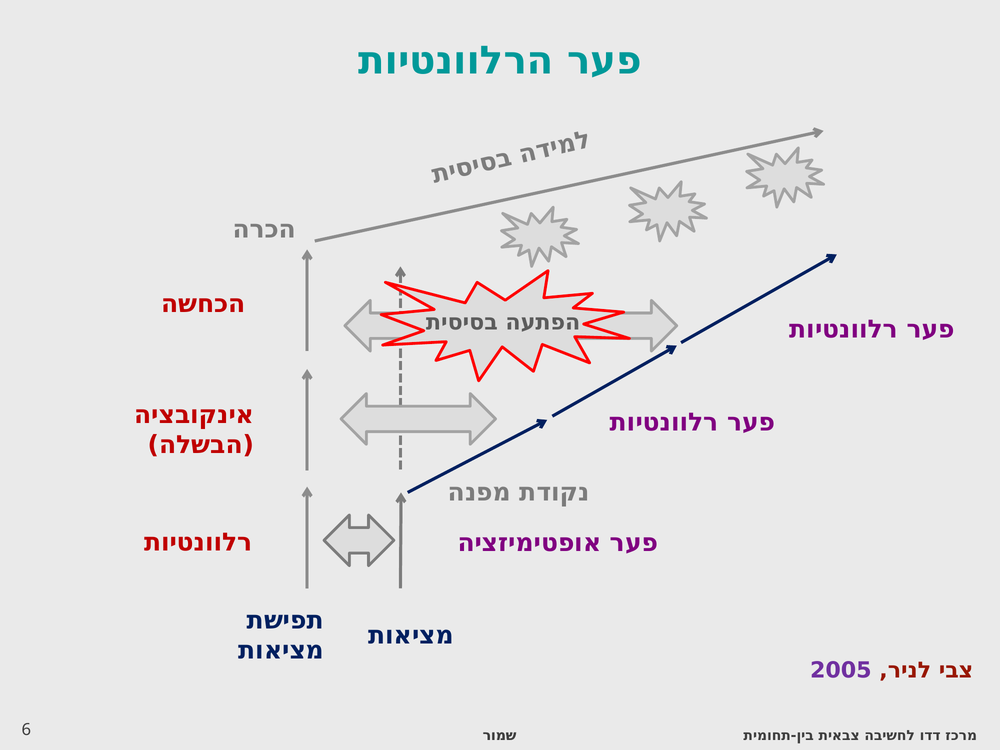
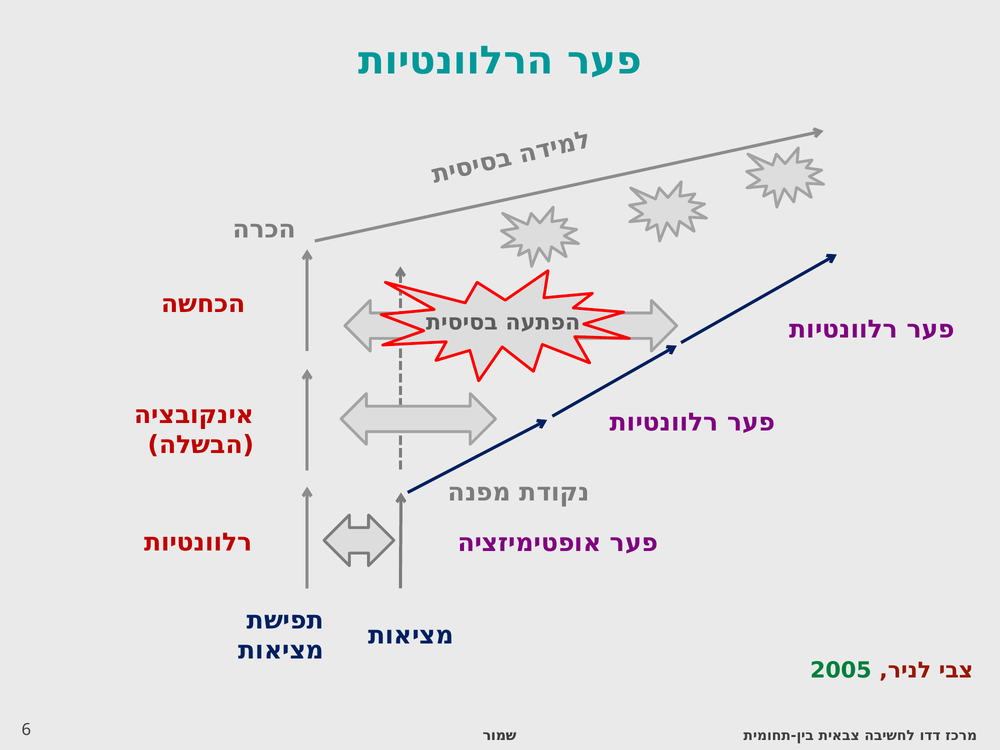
2005 colour: purple -> green (841, 671)
